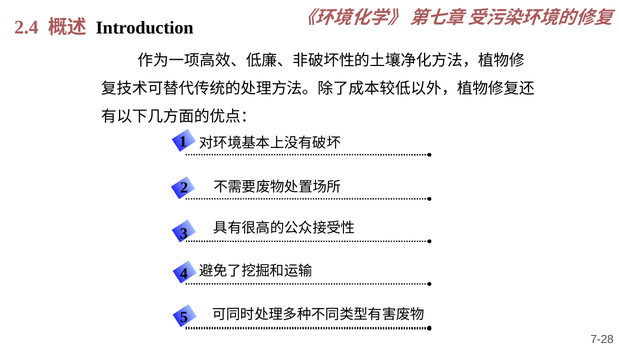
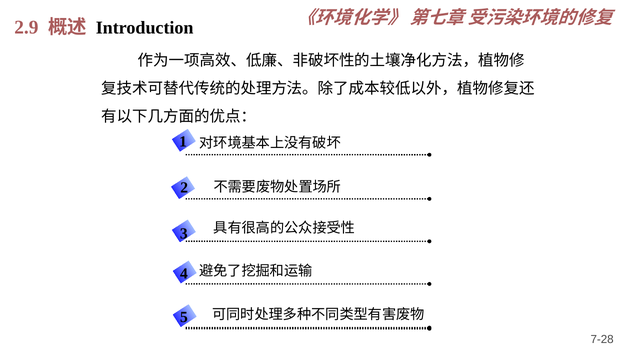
2.4: 2.4 -> 2.9 (26, 27)
